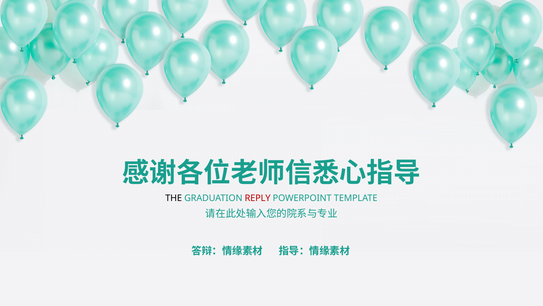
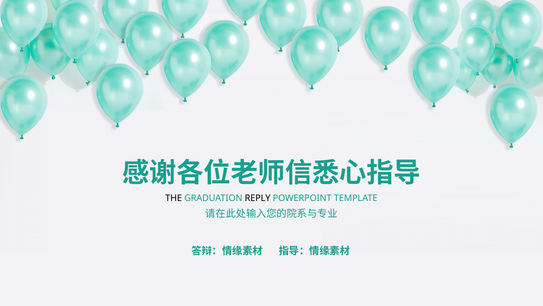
REPLY colour: red -> black (258, 198)
